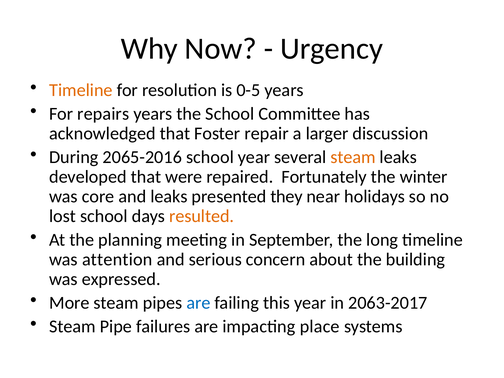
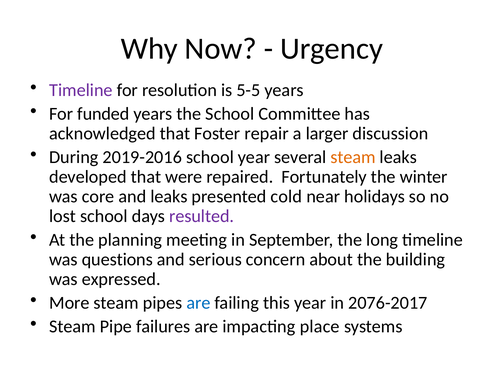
Timeline colour: orange -> purple (81, 90)
0-5: 0-5 -> 5-5 (248, 90)
repairs: repairs -> funded (103, 114)
2065-2016: 2065-2016 -> 2019-2016 (142, 157)
they: they -> cold (286, 197)
resulted colour: orange -> purple (202, 216)
attention: attention -> questions (117, 260)
2063-2017: 2063-2017 -> 2076-2017 (388, 303)
